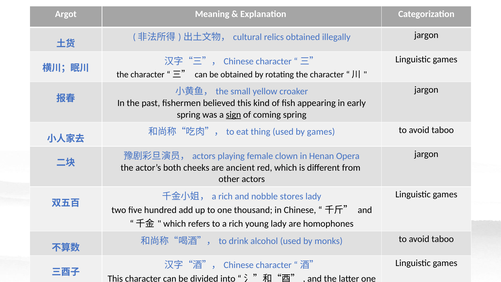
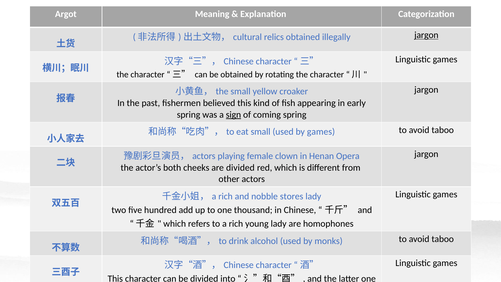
jargon underline: none -> present (426, 35)
eat thing: thing -> small (261, 132)
are ancient: ancient -> divided (240, 168)
